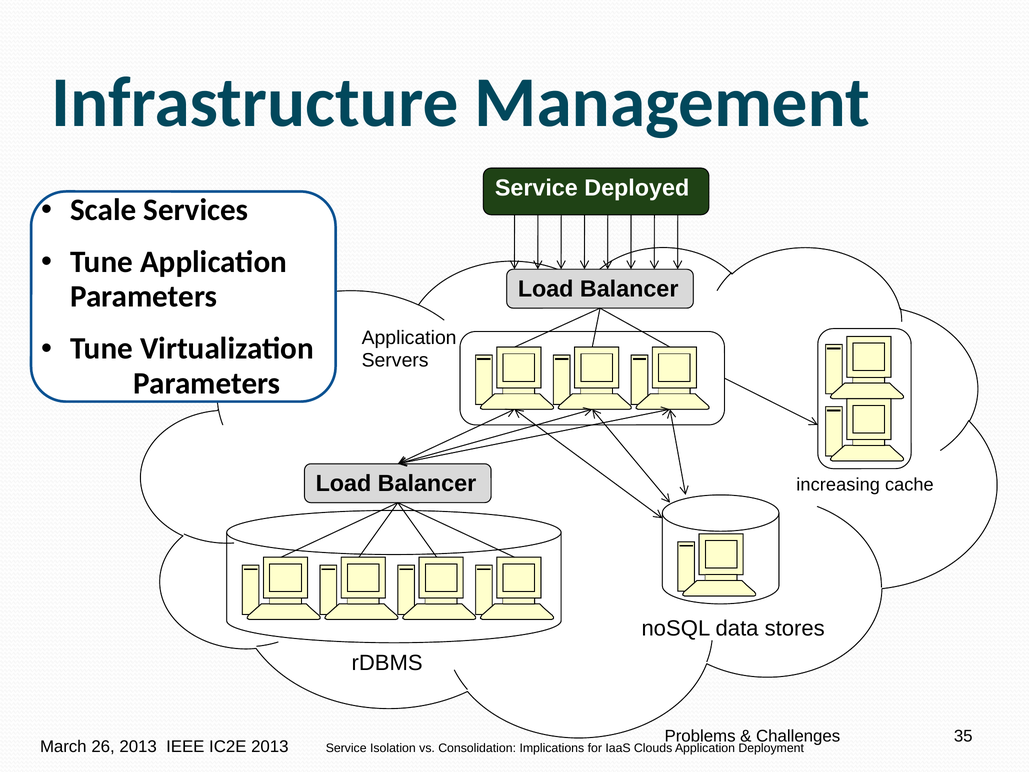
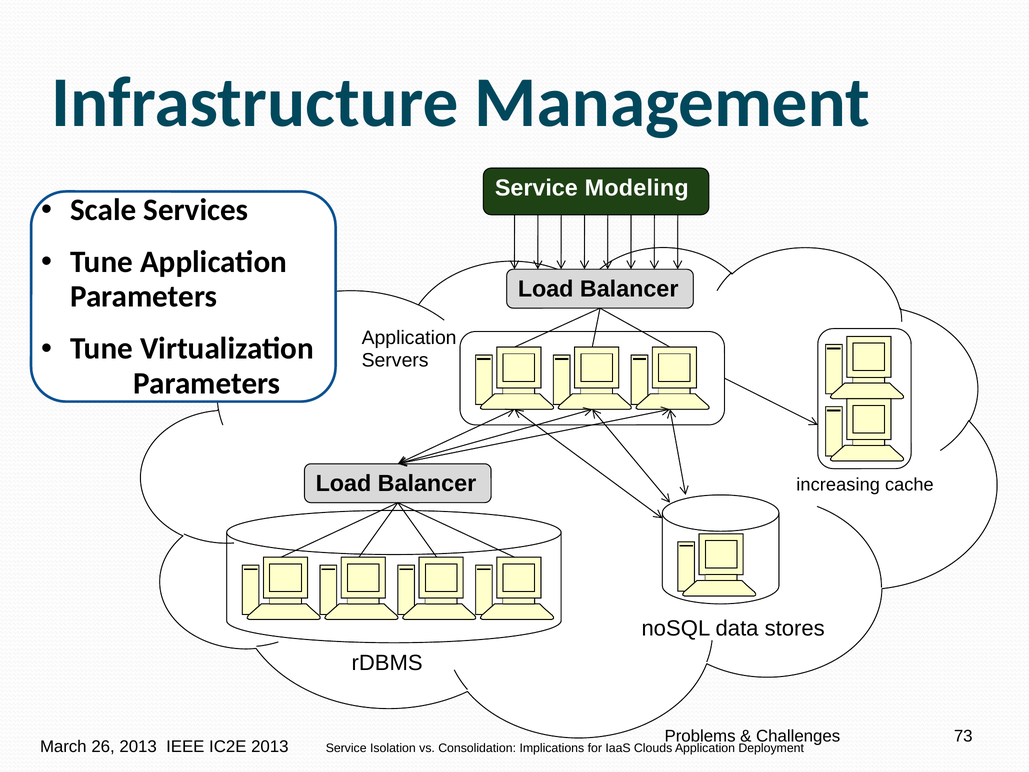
Deployed: Deployed -> Modeling (637, 188)
35: 35 -> 73 (963, 736)
